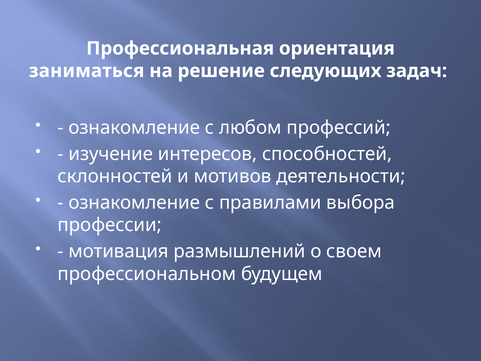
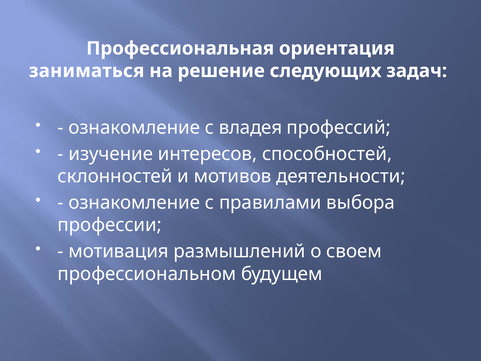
любом: любом -> владея (250, 128)
